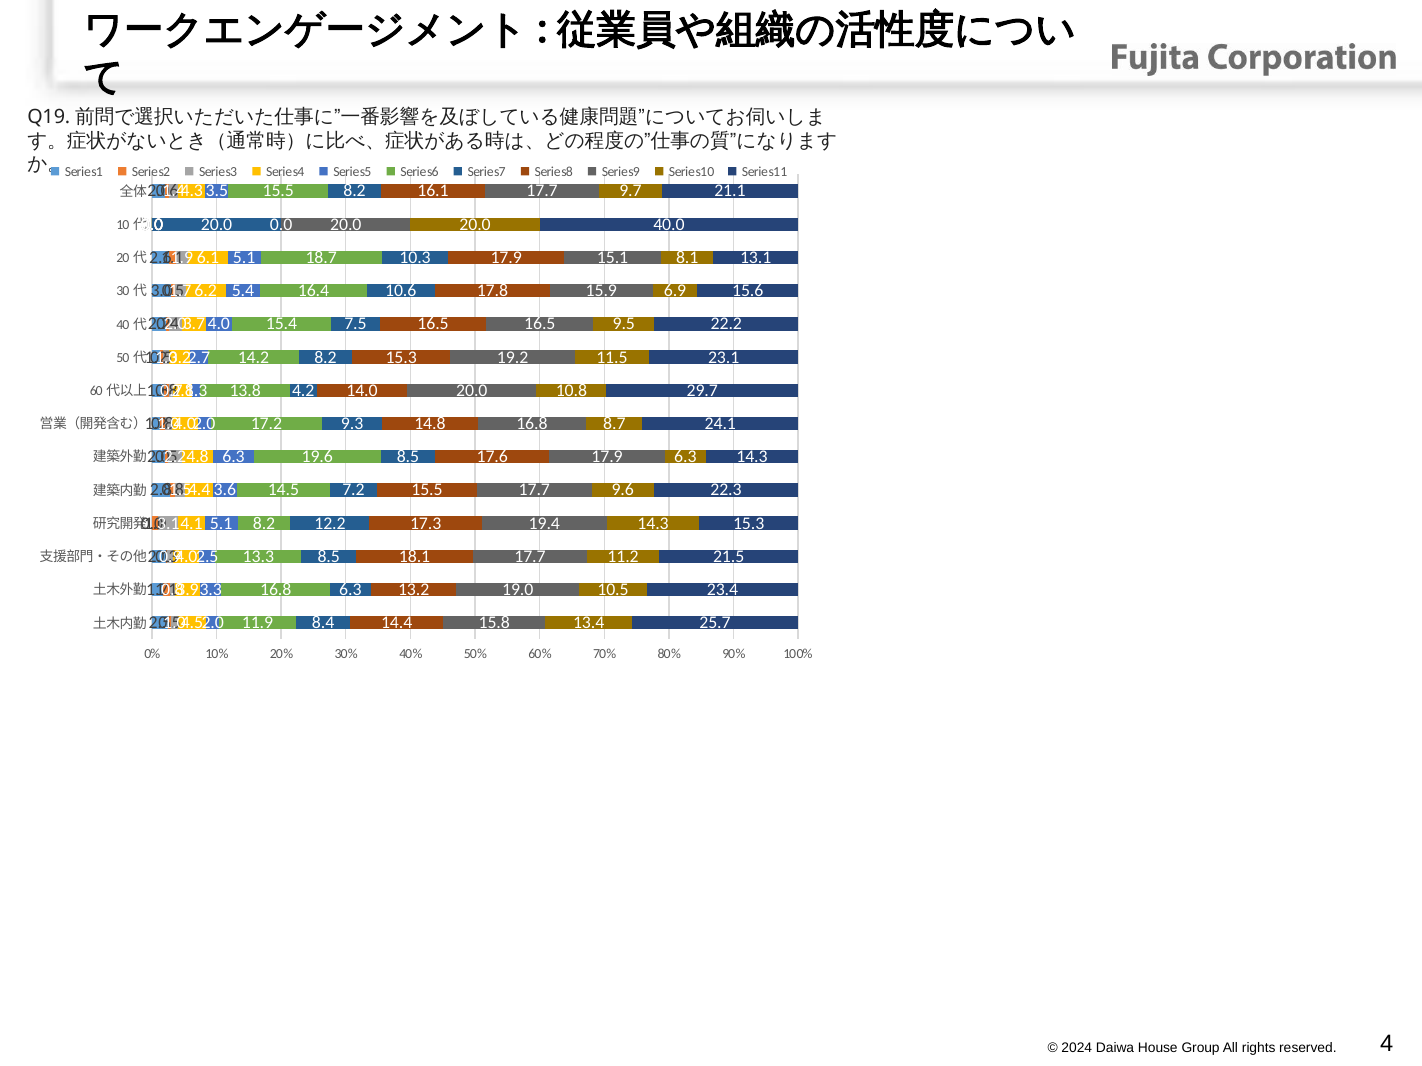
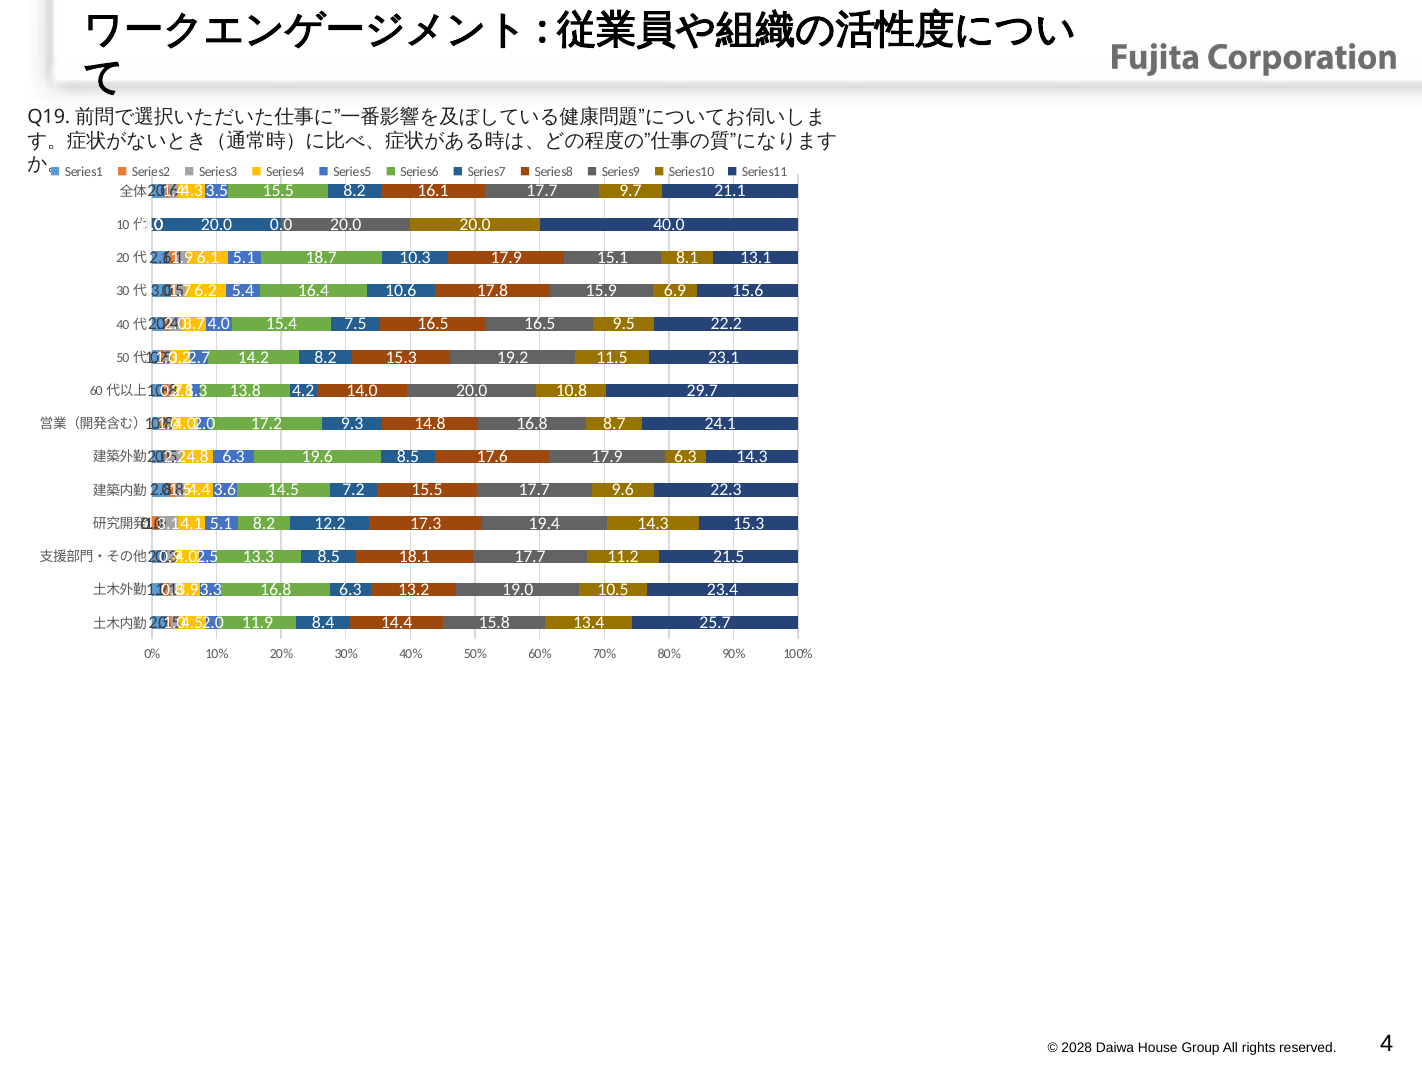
2024: 2024 -> 2028 (1077, 1048)
